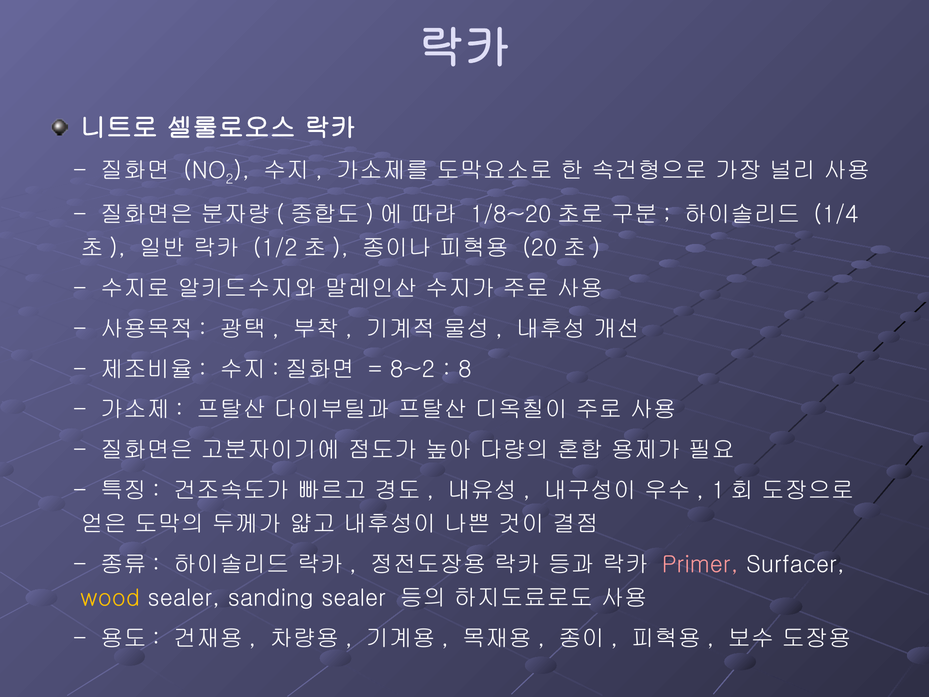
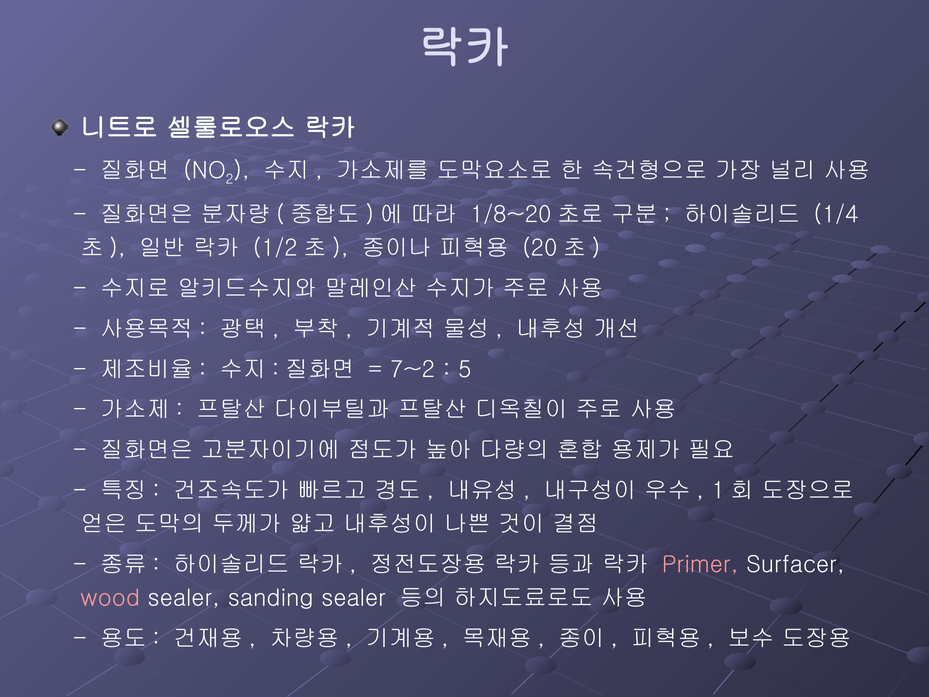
8~2: 8~2 -> 7~2 (412, 369)
8: 8 -> 5 (465, 369)
wood colour: yellow -> pink (110, 598)
